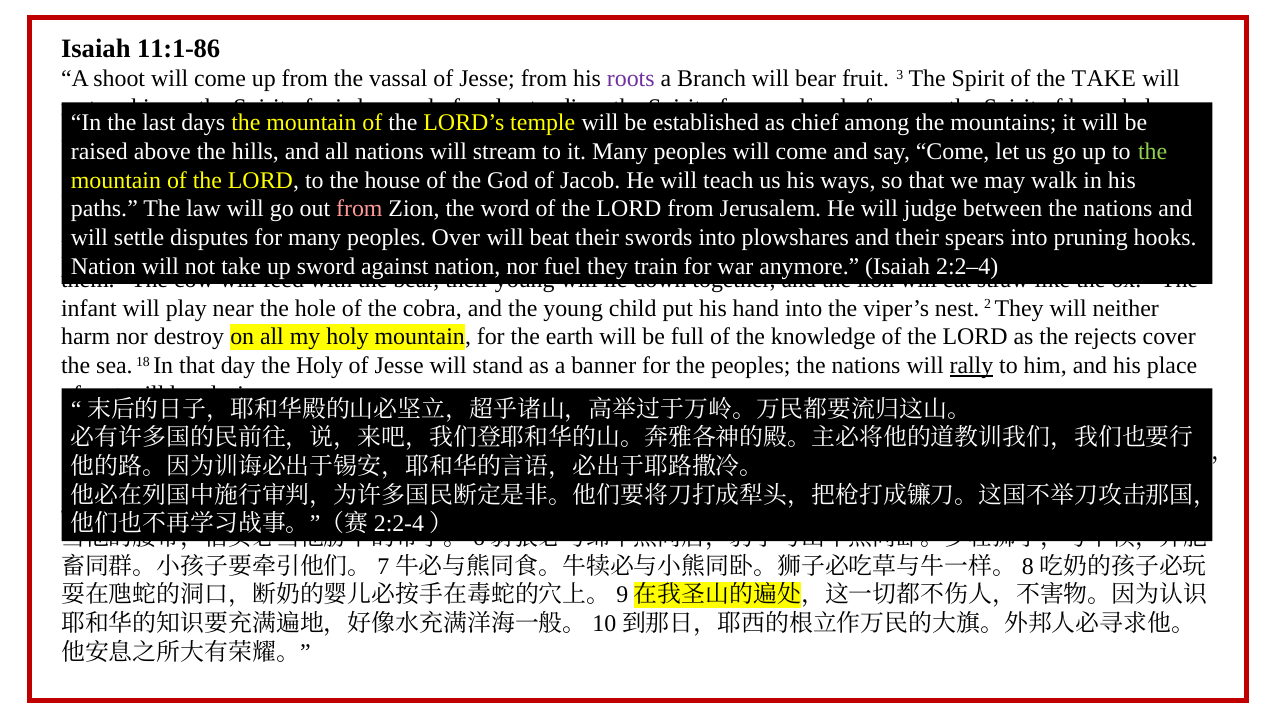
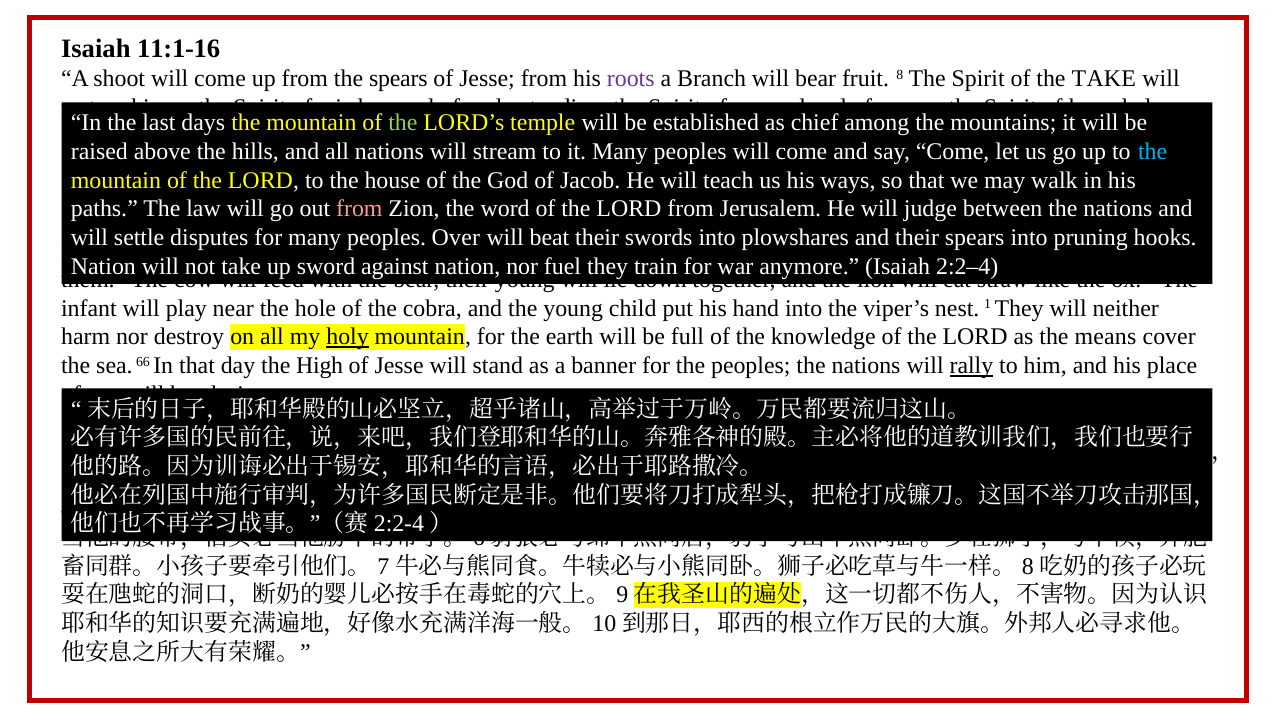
11:1-86: 11:1-86 -> 11:1-16 (179, 49)
the vassal: vassal -> spears (398, 79)
fruit 3: 3 -> 8 (900, 75)
the colour: white -> light green (403, 123)
the colour: light green -> light blue (1153, 152)
2: 2 -> 1 (988, 304)
holy underline: none -> present (348, 337)
rejects: rejects -> means (1106, 337)
18: 18 -> 66 (143, 362)
the Holy: Holy -> High (320, 365)
